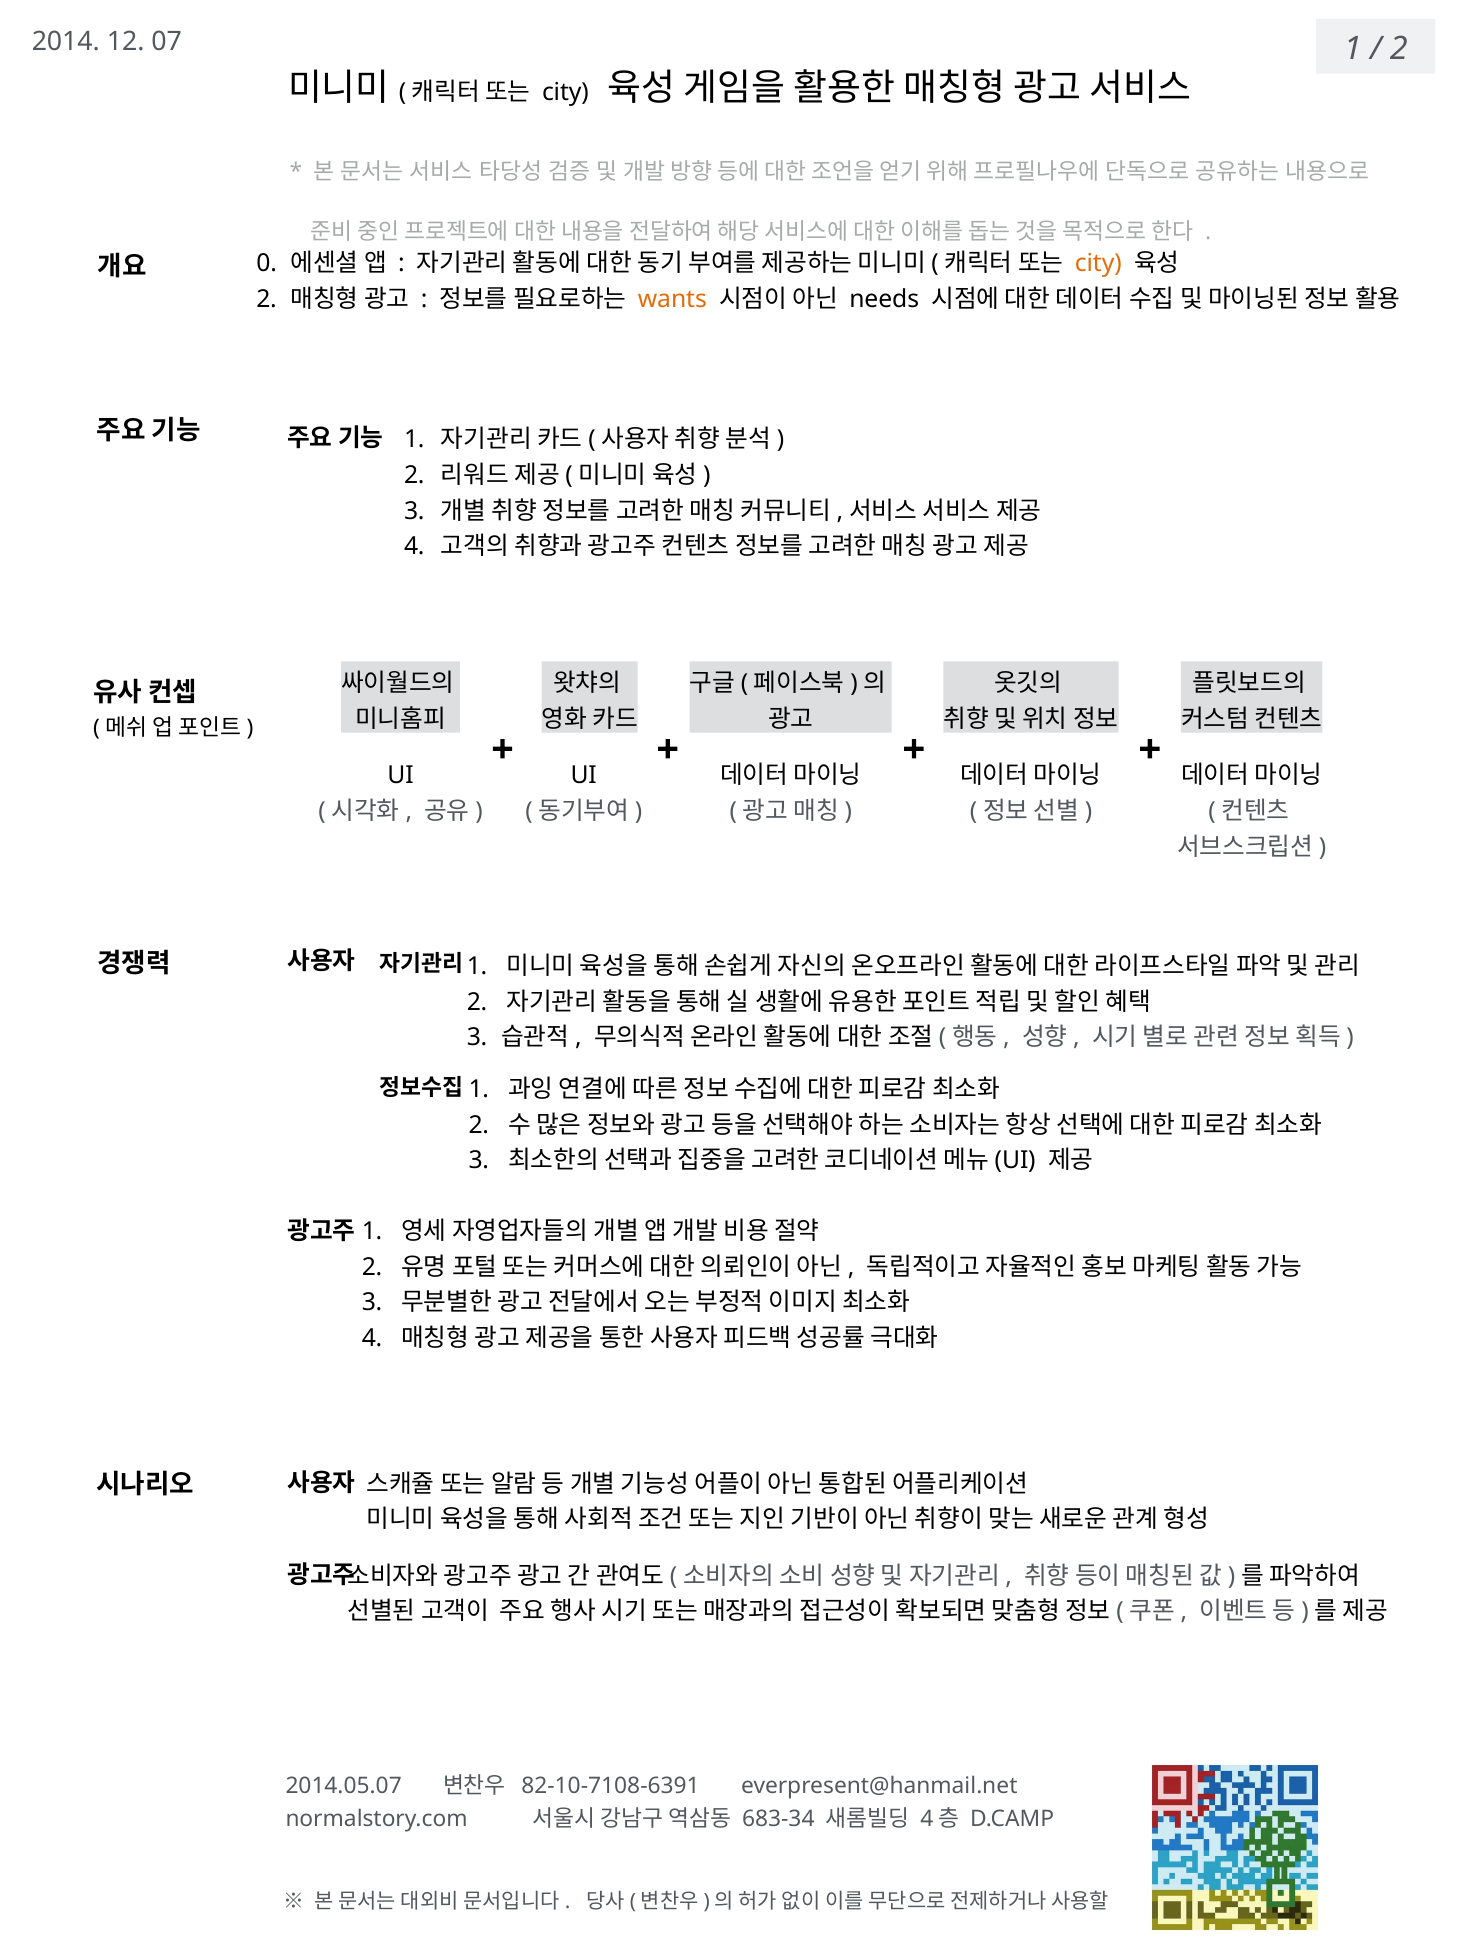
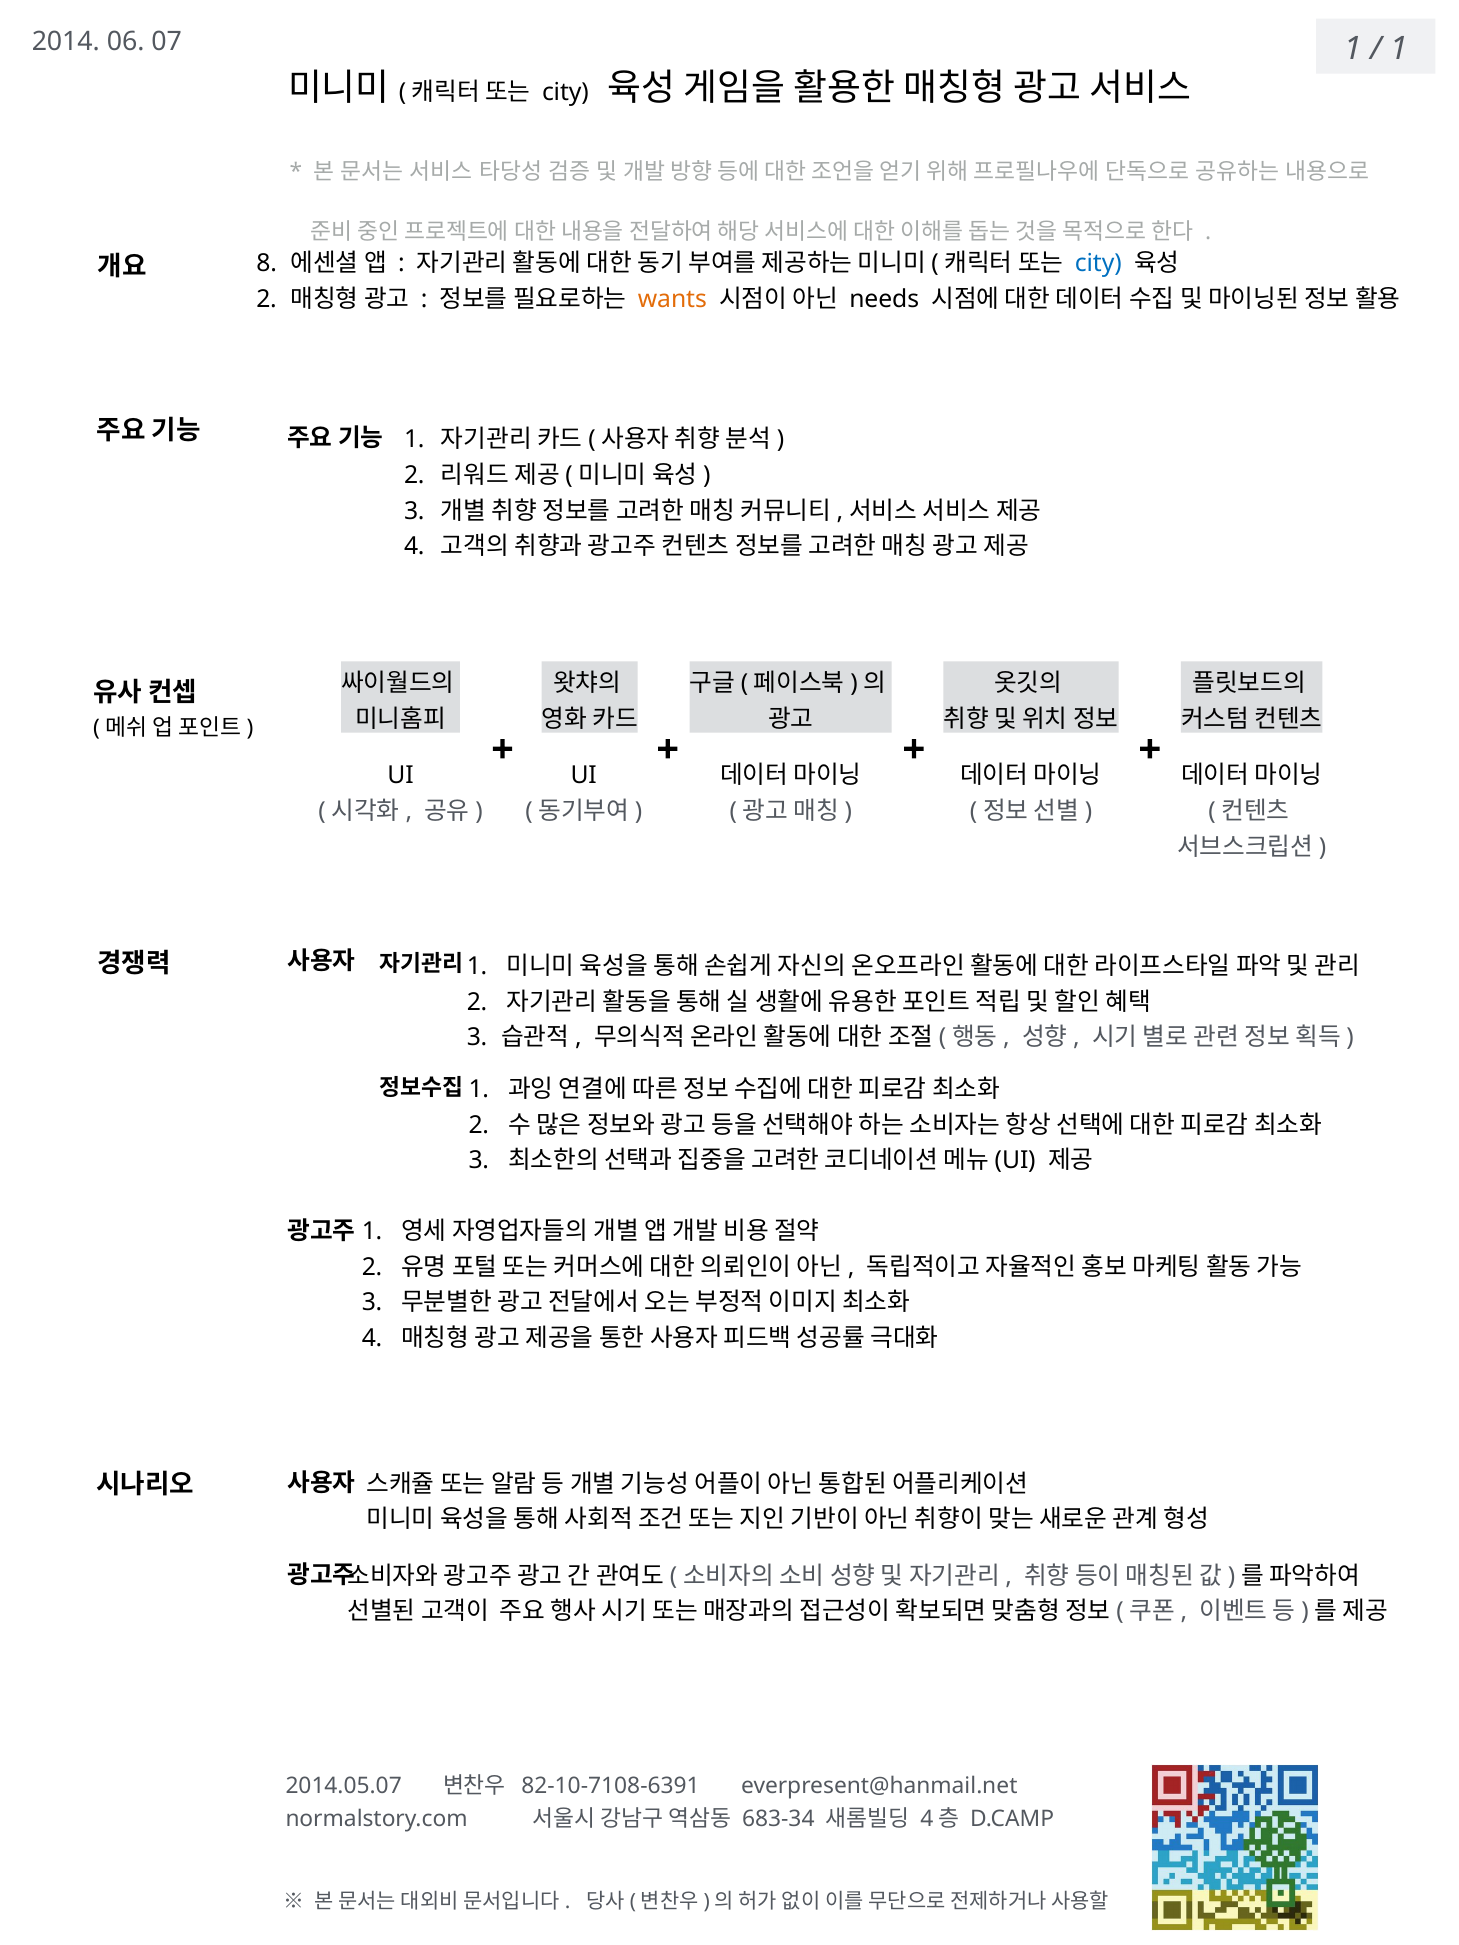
12: 12 -> 06 (126, 42)
2: 2 -> 1 (1399, 48)
0: 0 -> 8 (267, 264)
city colour: orange -> blue (1098, 264)
